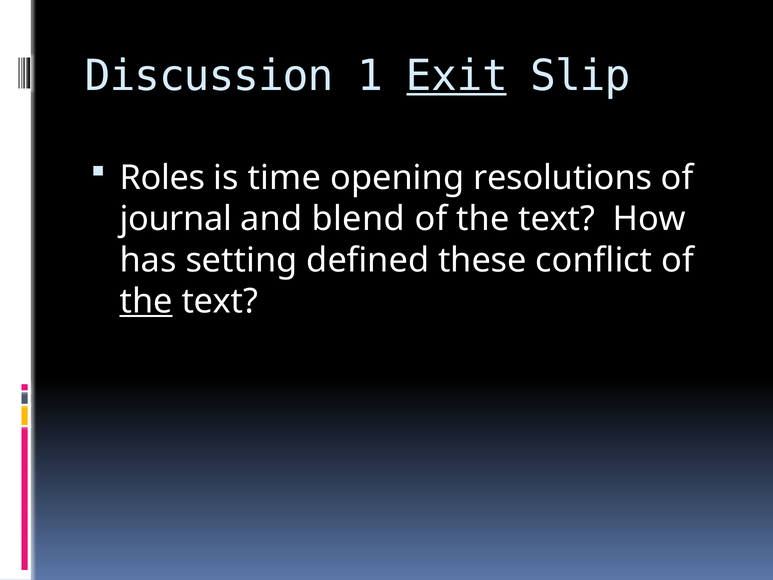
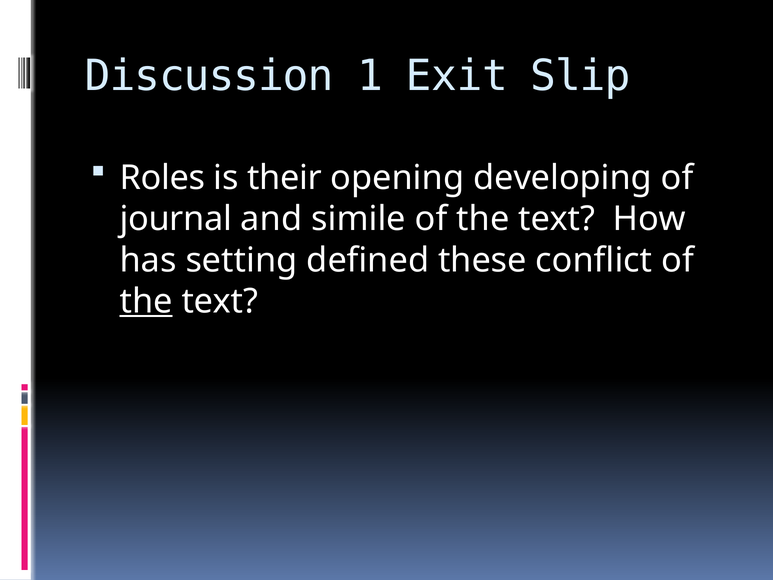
Exit underline: present -> none (457, 76)
time: time -> their (285, 178)
resolutions: resolutions -> developing (563, 178)
blend: blend -> simile (358, 219)
